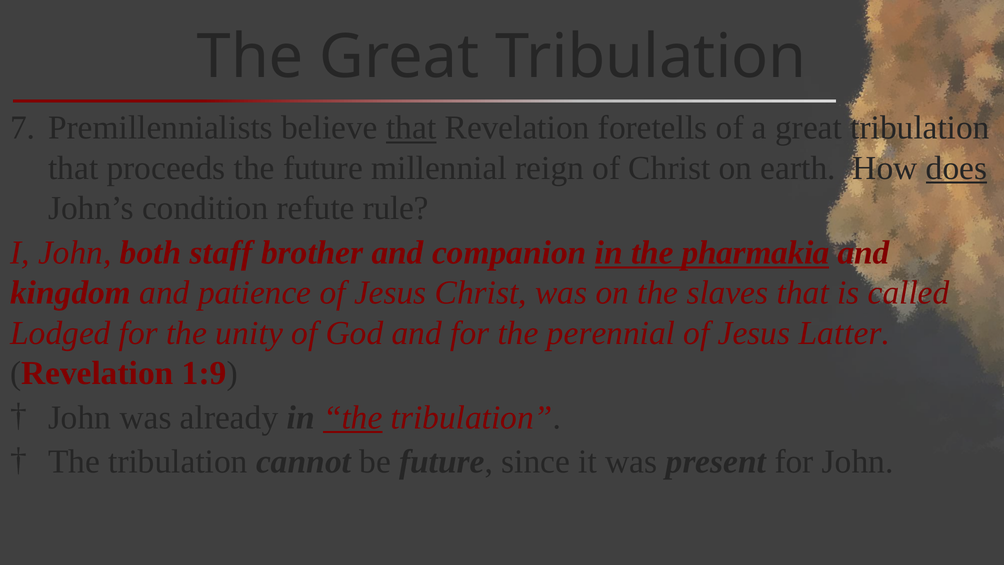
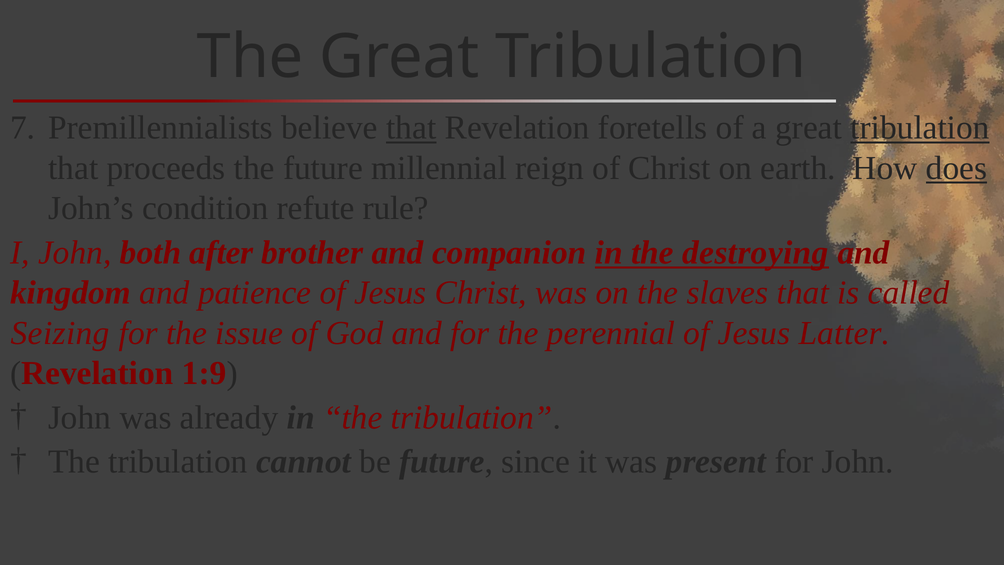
tribulation underline: none -> present (920, 128)
staff: staff -> after (221, 253)
pharmakia: pharmakia -> destroying (755, 253)
Lodged: Lodged -> Seizing (60, 333)
unity: unity -> issue (249, 333)
the underline: present -> none (353, 417)
